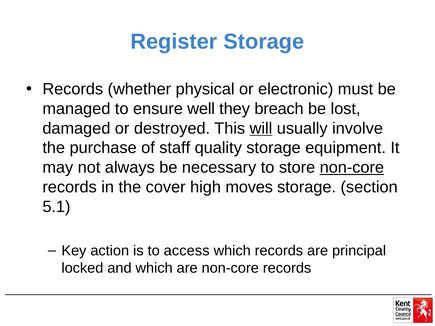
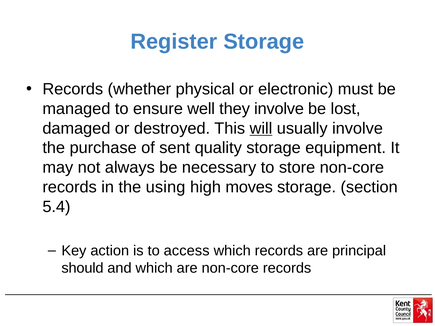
they breach: breach -> involve (279, 109)
staff: staff -> sent (175, 148)
non-core underline: present -> none (352, 168)
cover: cover -> using (166, 187)
5.1: 5.1 -> 5.4 (56, 207)
locked: locked -> should (82, 268)
